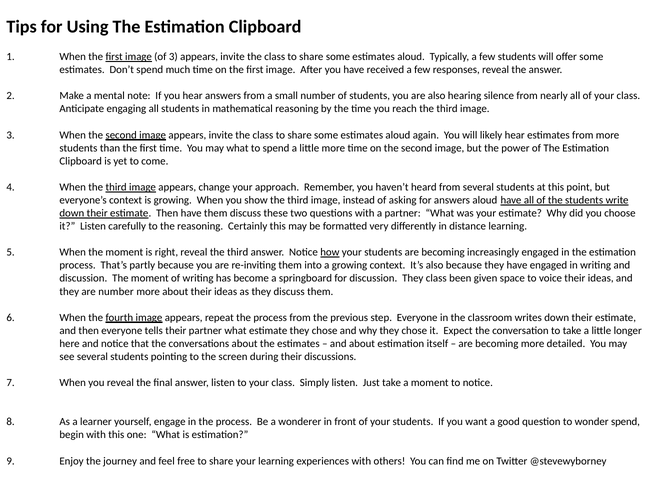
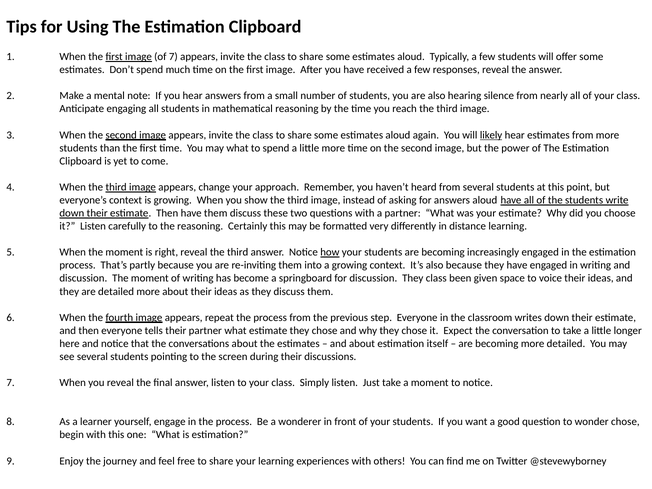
of 3: 3 -> 7 (173, 57)
likely underline: none -> present (491, 135)
are number: number -> detailed (116, 291)
wonder spend: spend -> chose (625, 422)
